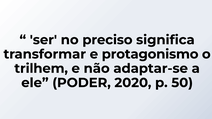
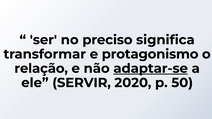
trilhem: trilhem -> relação (41, 69)
adaptar-se underline: none -> present (151, 69)
PODER: PODER -> SERVIR (82, 83)
